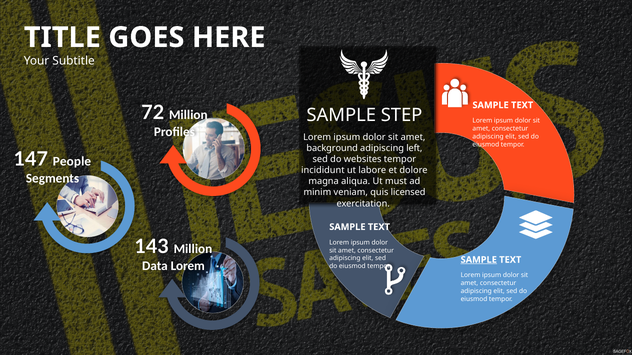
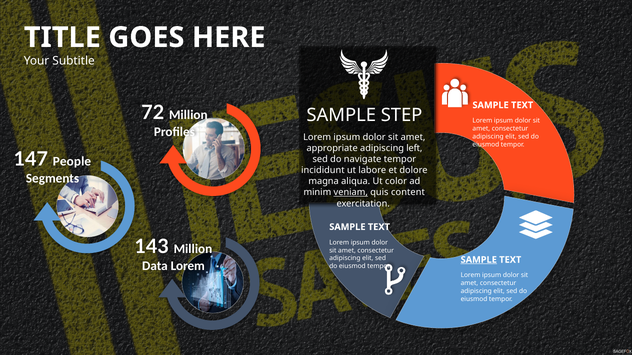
background: background -> appropriate (332, 148)
websites: websites -> navigate (363, 160)
must: must -> color (396, 182)
veniam underline: none -> present (351, 193)
licensed: licensed -> content (408, 193)
